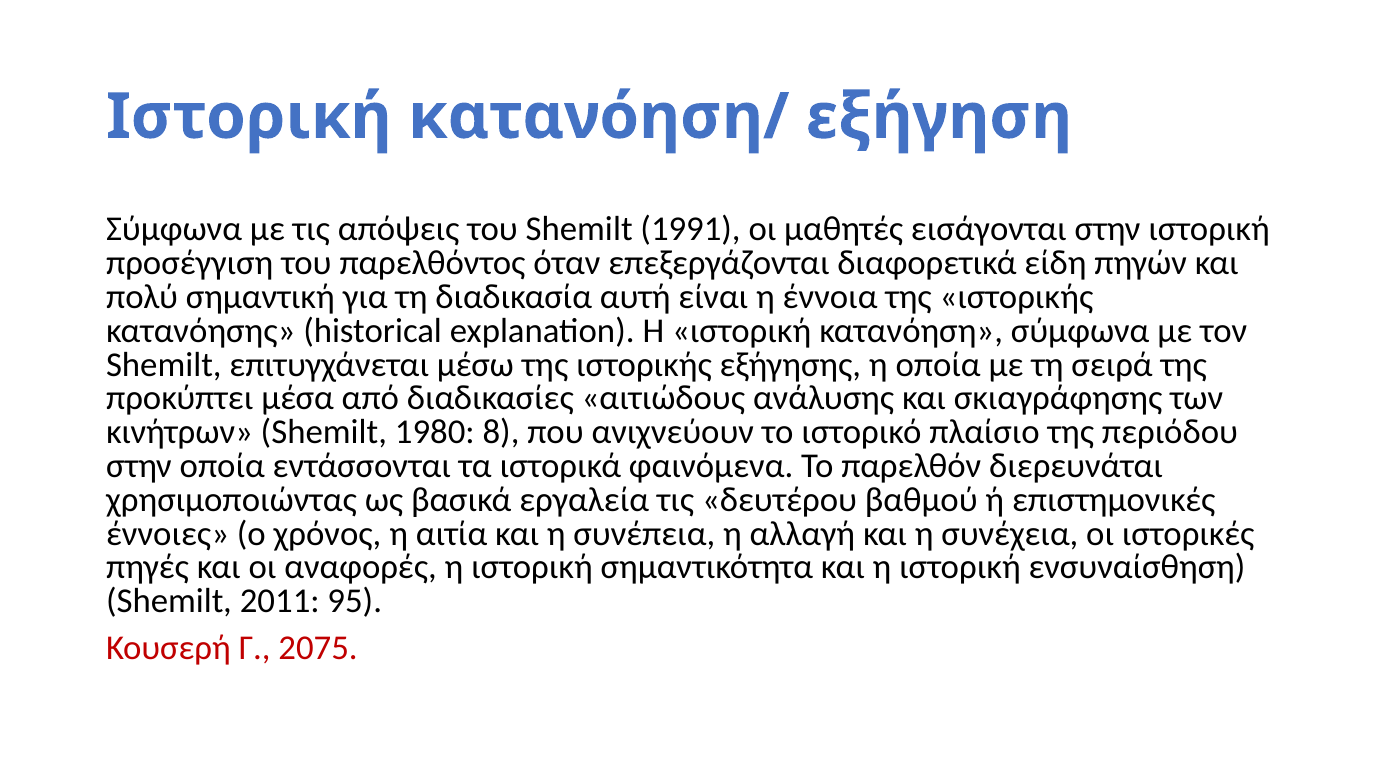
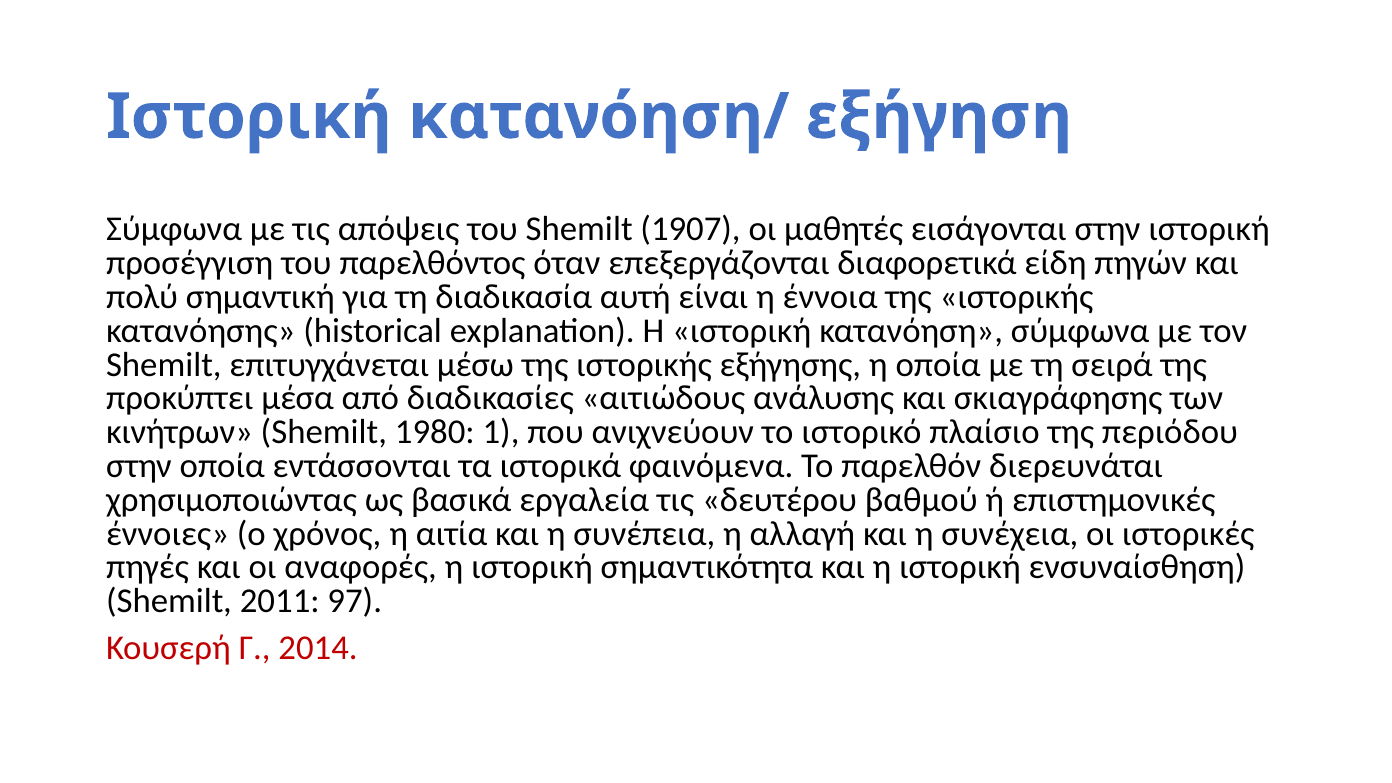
1991: 1991 -> 1907 (691, 229)
8: 8 -> 1 (501, 432)
95: 95 -> 97 (355, 601)
2075: 2075 -> 2014 (318, 648)
